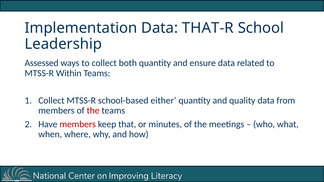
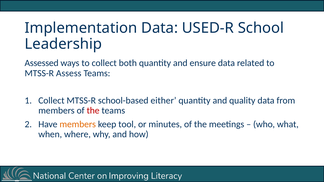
THAT-R: THAT-R -> USED-R (208, 28)
Within: Within -> Assess (69, 73)
members colour: red -> orange (78, 124)
that: that -> tool (127, 124)
